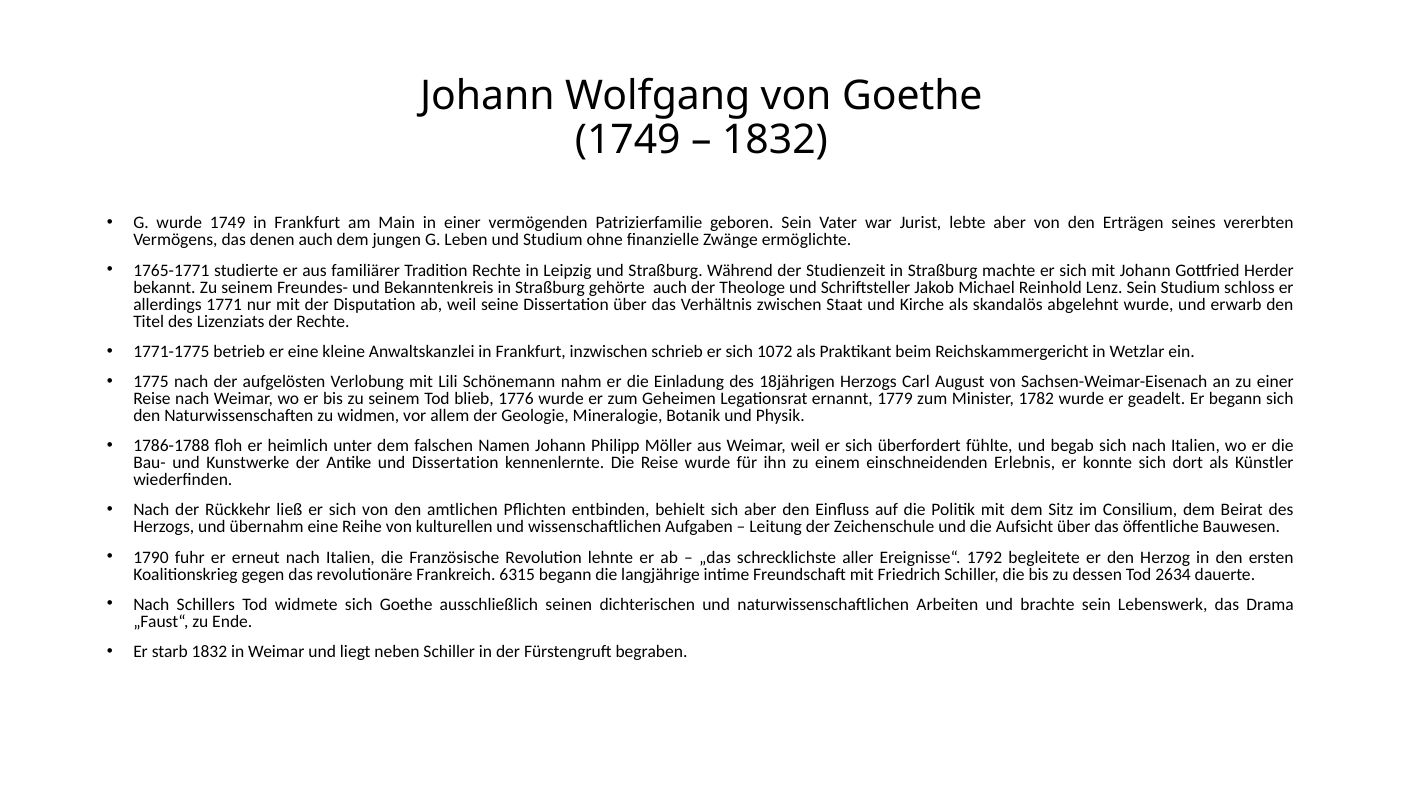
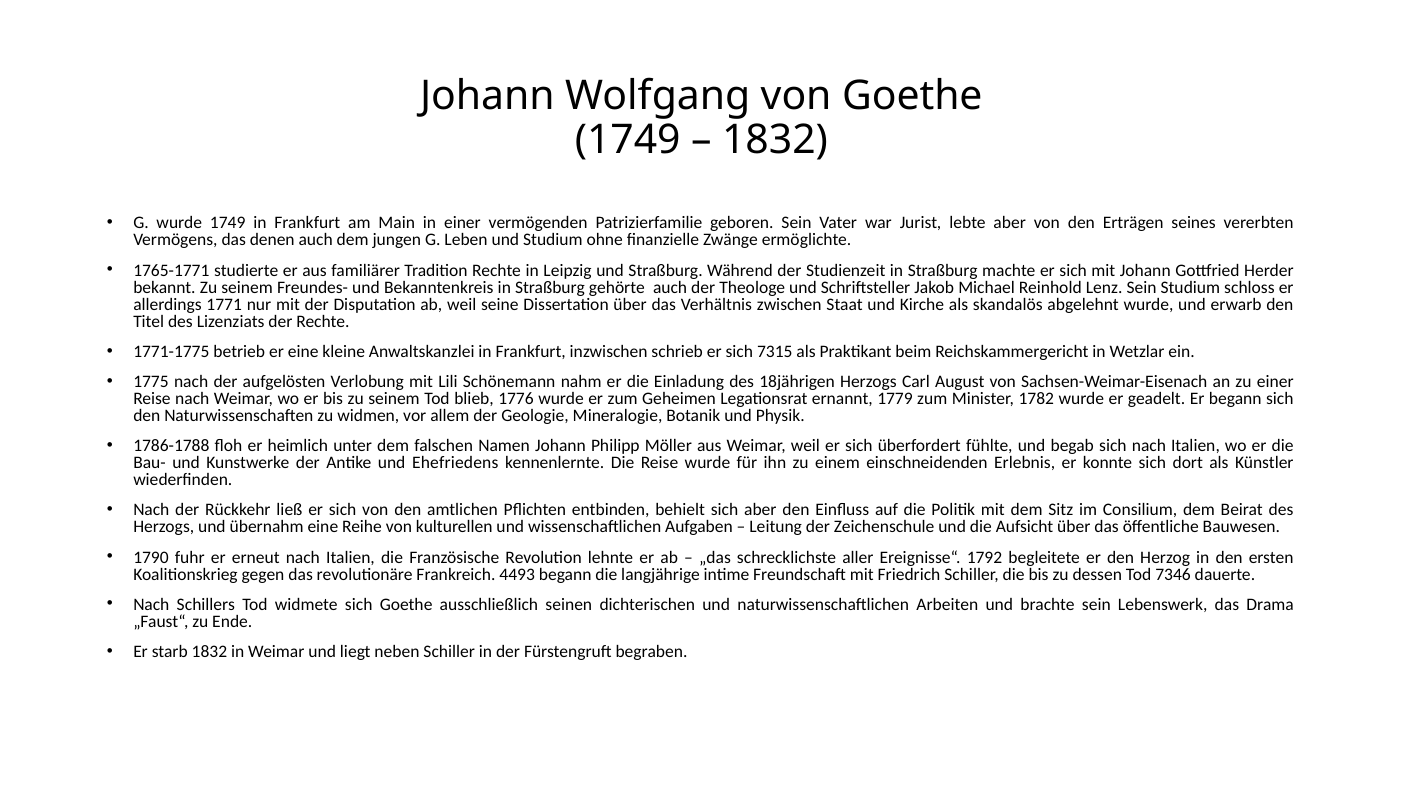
1072: 1072 -> 7315 (775, 352)
und Dissertation: Dissertation -> Ehefriedens (455, 463)
6315: 6315 -> 4493 (517, 574)
2634: 2634 -> 7346 (1173, 574)
